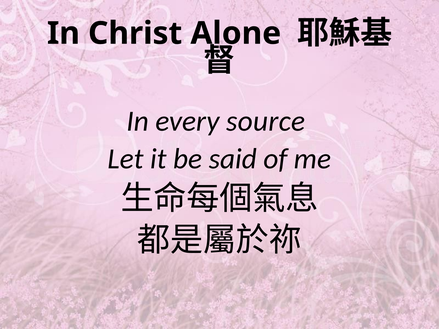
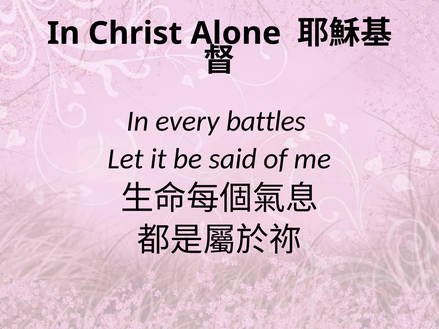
source: source -> battles (266, 121)
